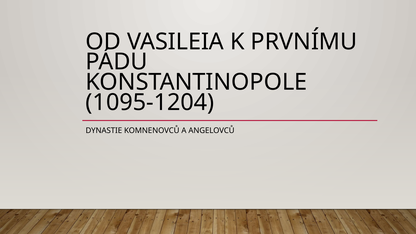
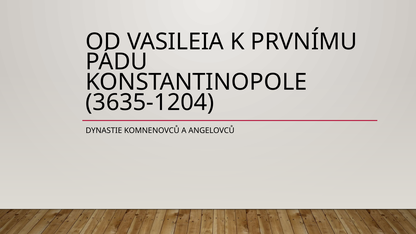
1095-1204: 1095-1204 -> 3635-1204 (150, 102)
